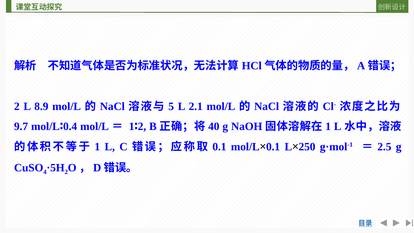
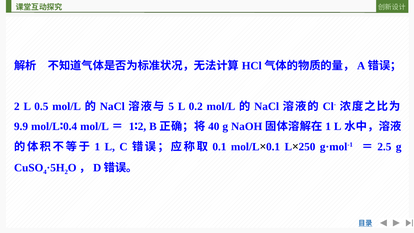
8.9: 8.9 -> 0.5 (41, 106)
2.1: 2.1 -> 0.2 (196, 106)
9.7: 9.7 -> 9.9 (21, 126)
